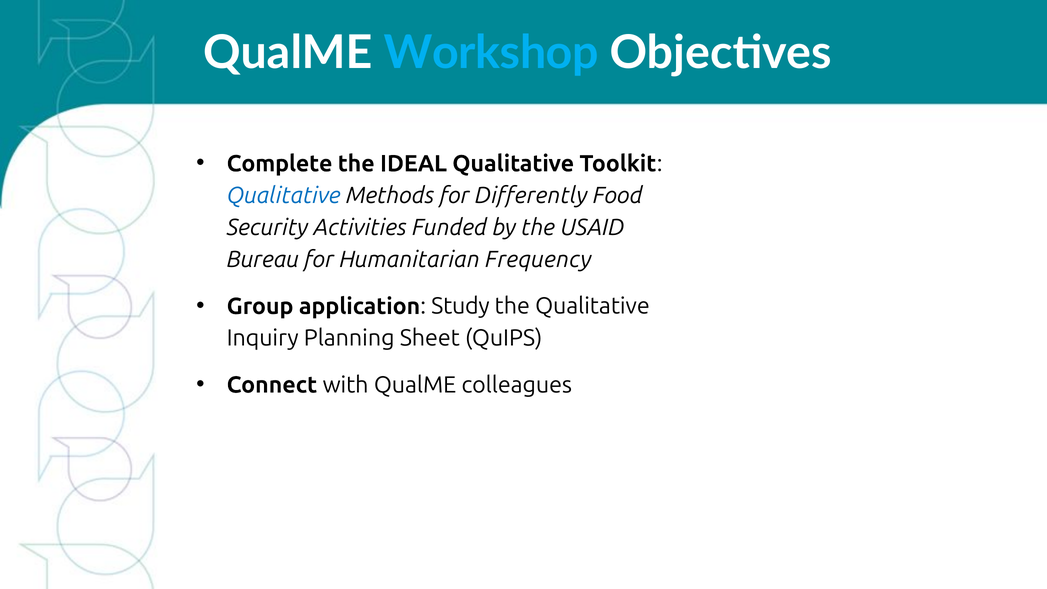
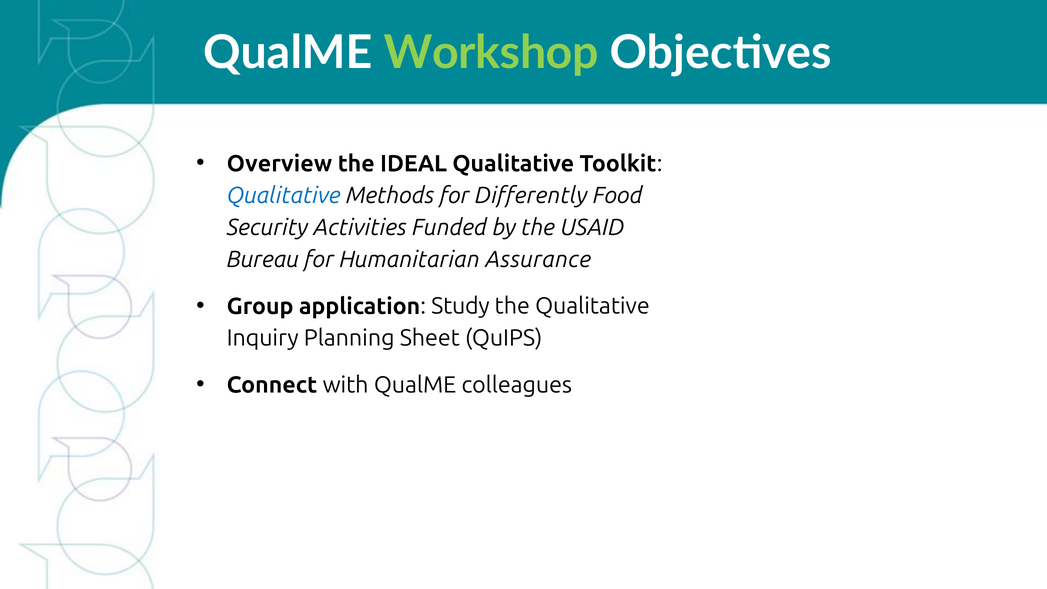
Workshop colour: light blue -> light green (491, 53)
Complete: Complete -> Overview (279, 164)
Frequency: Frequency -> Assurance (538, 260)
